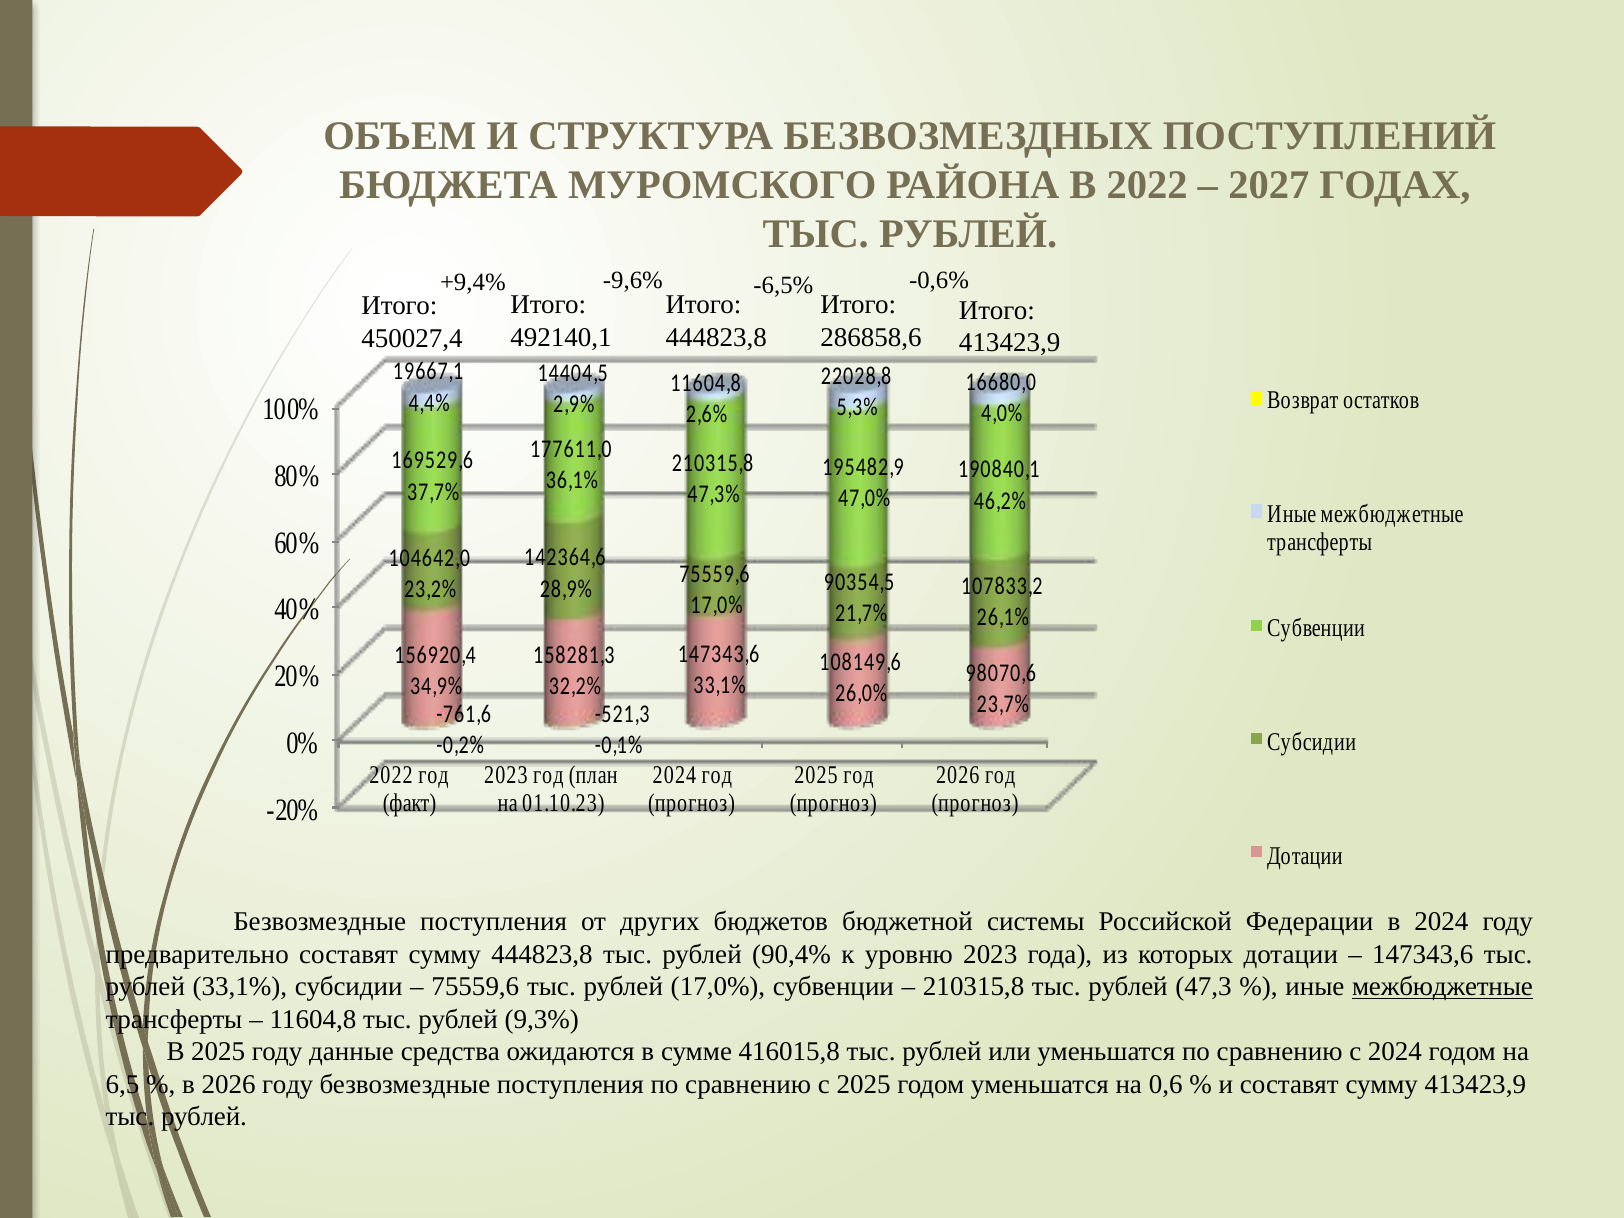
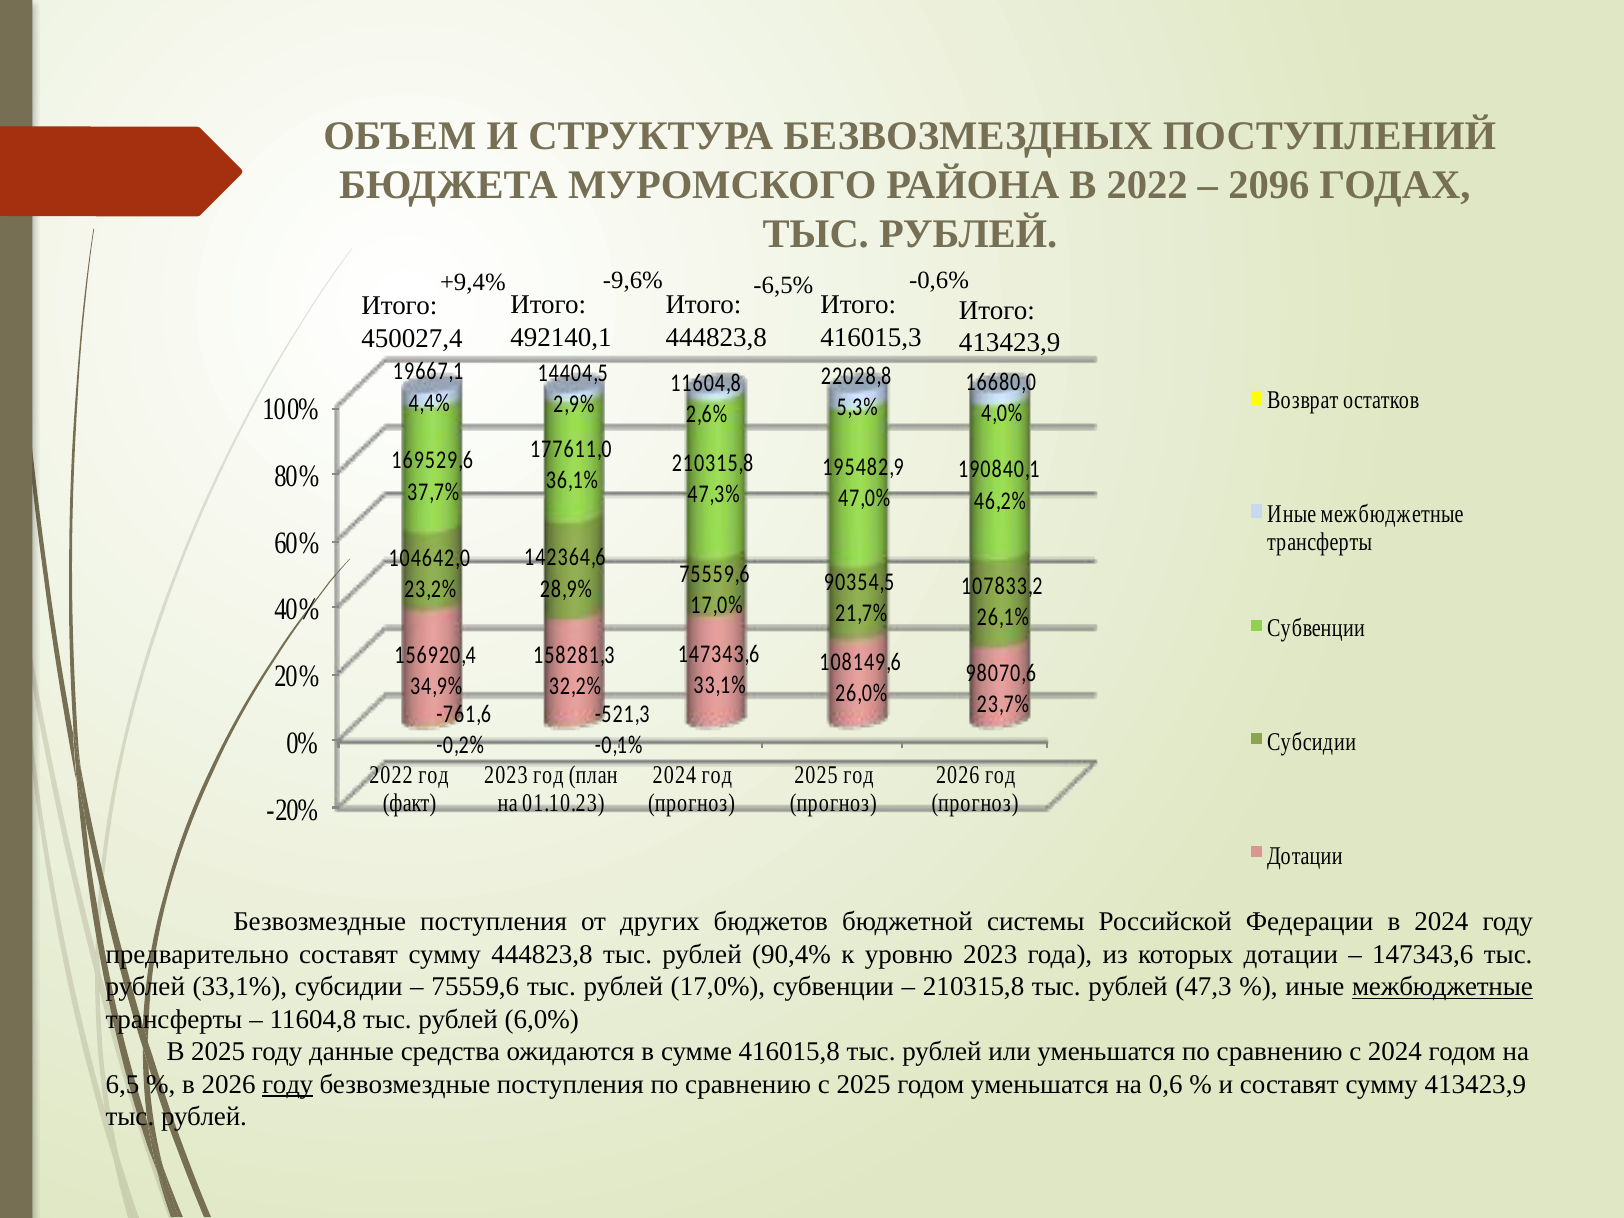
2027: 2027 -> 2096 (1269, 185)
286858,6: 286858,6 -> 416015,3 (871, 338)
9,3%: 9,3% -> 6,0% (542, 1019)
году underline: none -> present (288, 1084)
